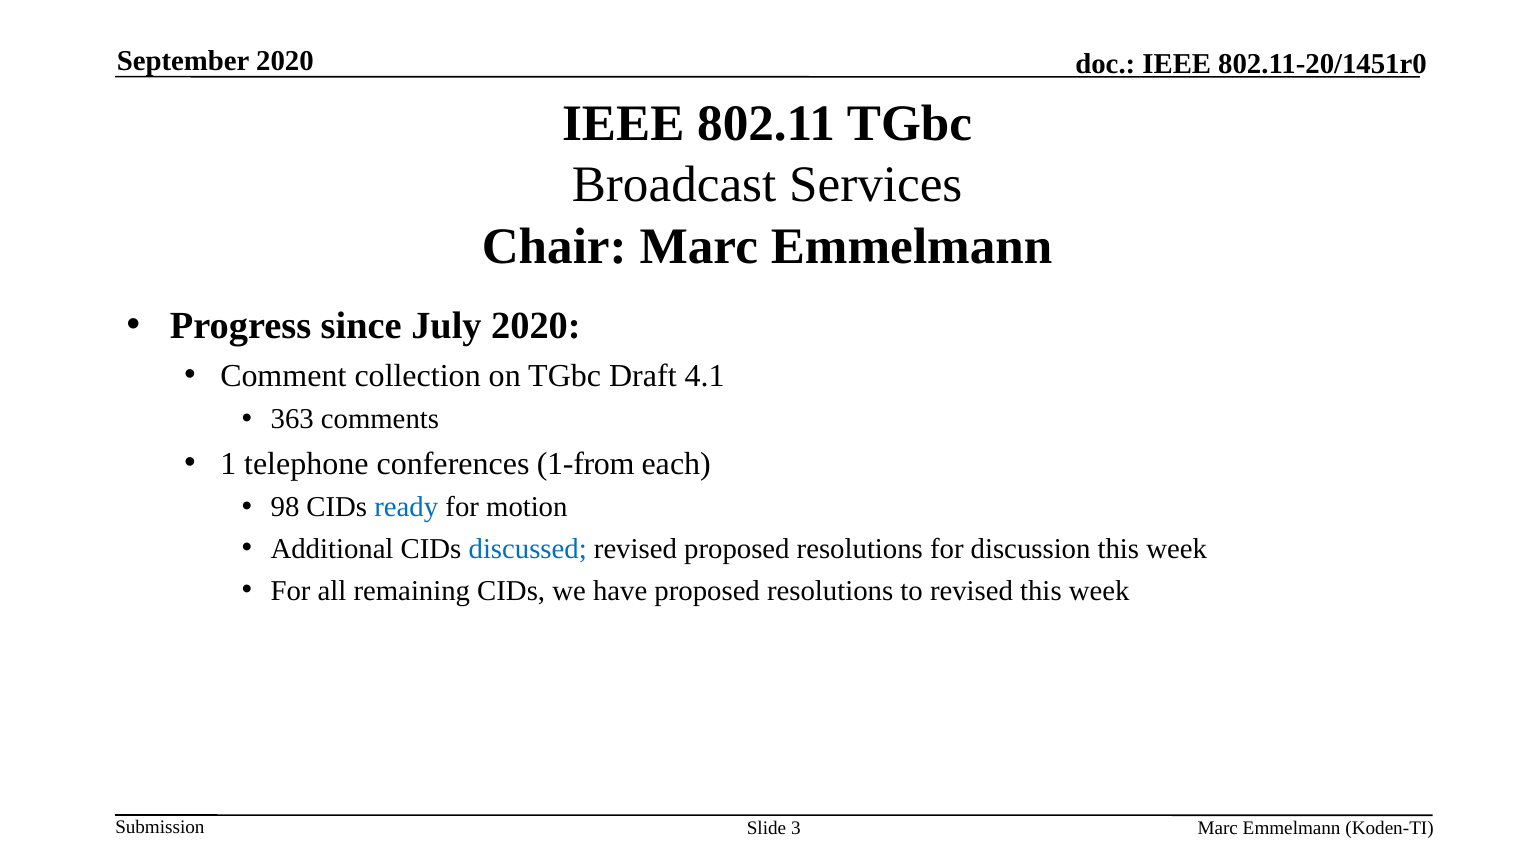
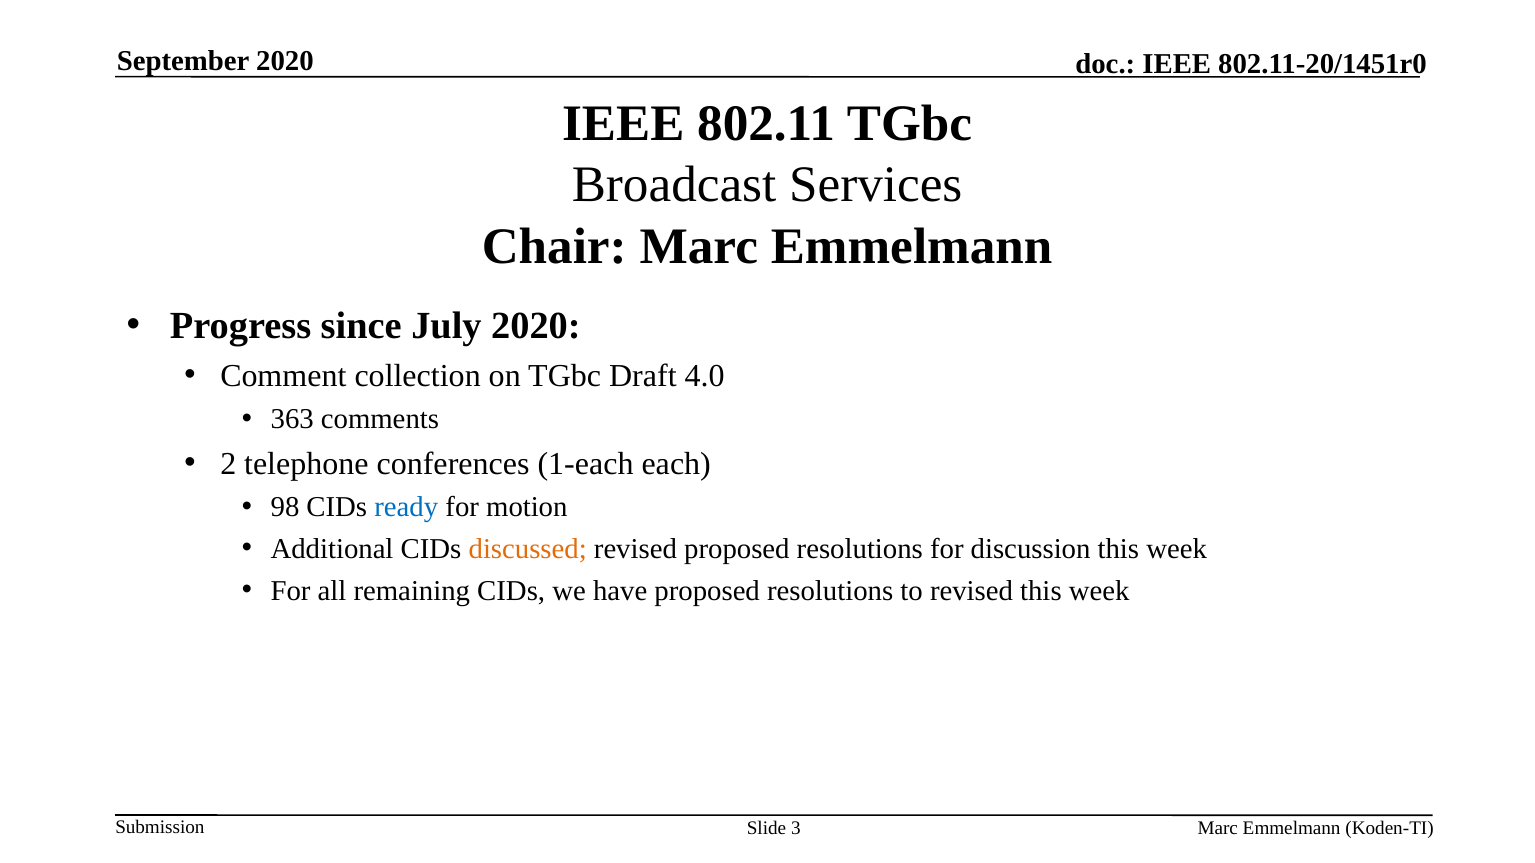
4.1: 4.1 -> 4.0 (705, 376)
1: 1 -> 2 (228, 464)
1-from: 1-from -> 1-each (586, 464)
discussed colour: blue -> orange (528, 549)
